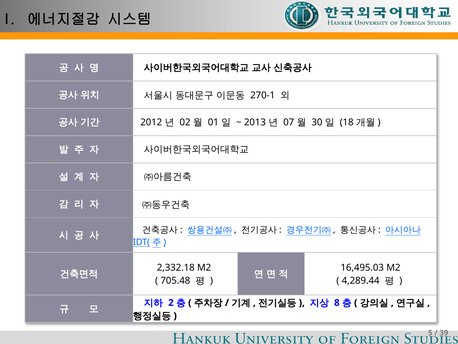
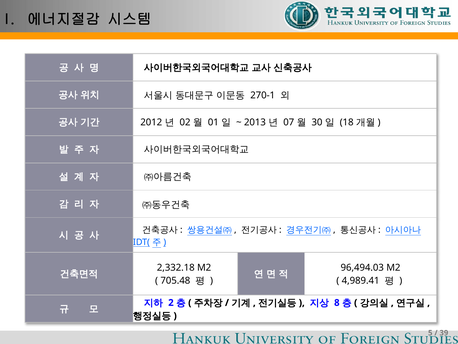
16,495.03: 16,495.03 -> 96,494.03 (362, 267)
4,289.44: 4,289.44 -> 4,989.41 (361, 280)
